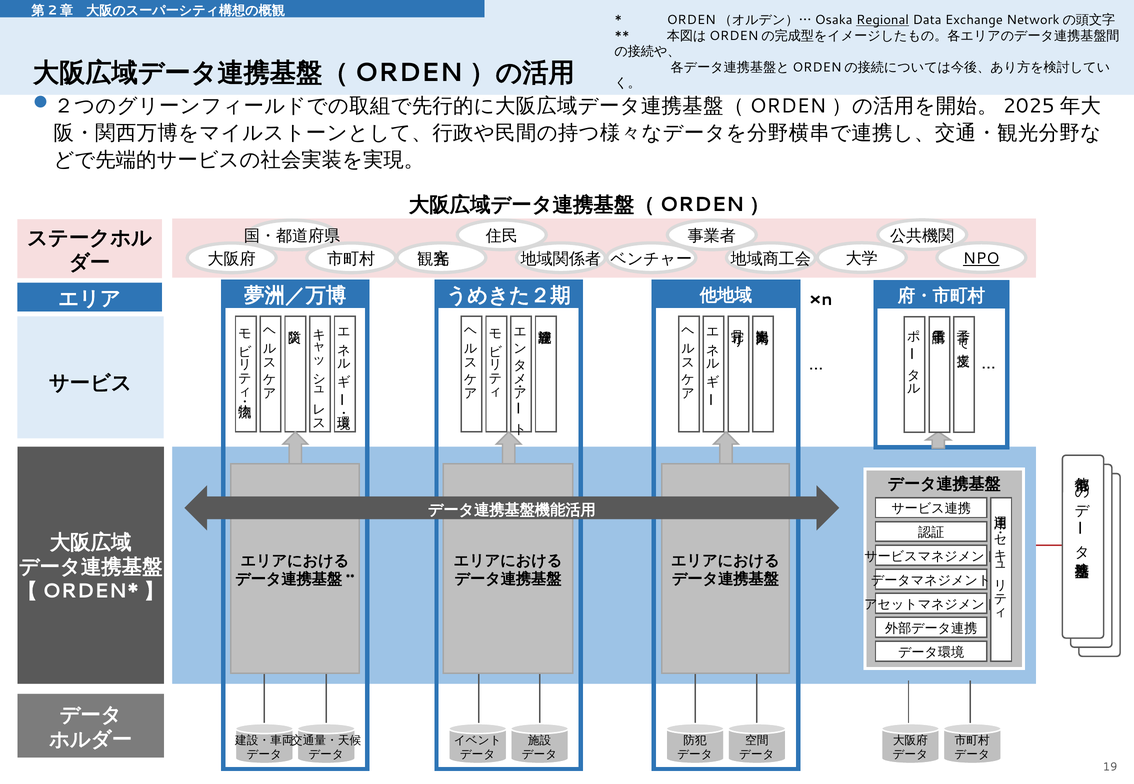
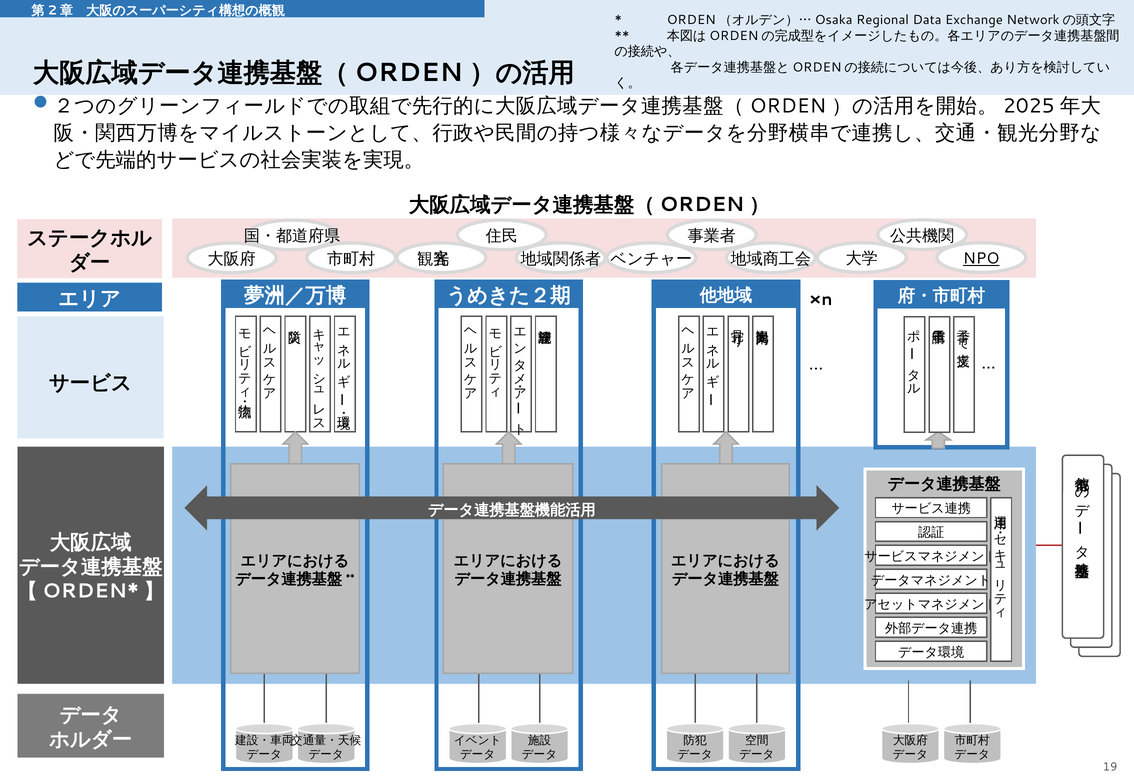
Regional underline: present -> none (883, 20)
